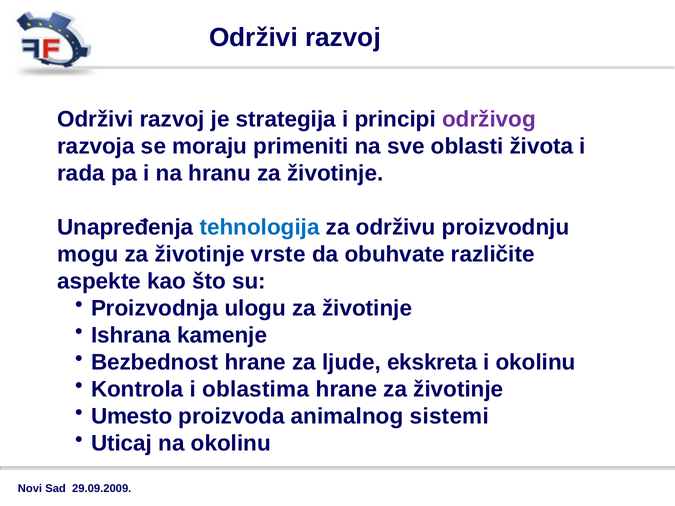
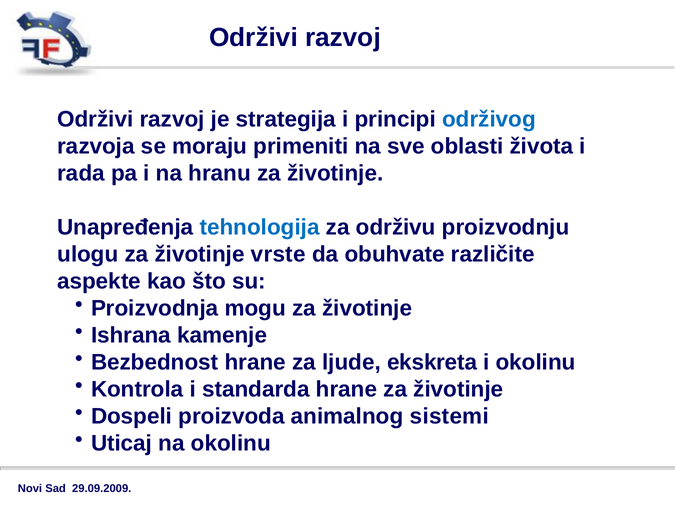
održivog colour: purple -> blue (489, 120)
mogu: mogu -> ulogu (88, 255)
ulogu: ulogu -> mogu (255, 309)
oblastima: oblastima -> standarda (256, 390)
Umesto: Umesto -> Dospeli (132, 417)
